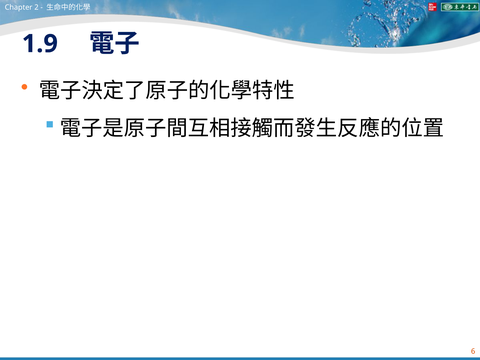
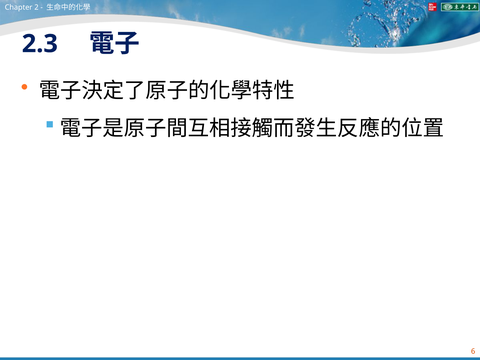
1.9: 1.9 -> 2.3 (40, 44)
